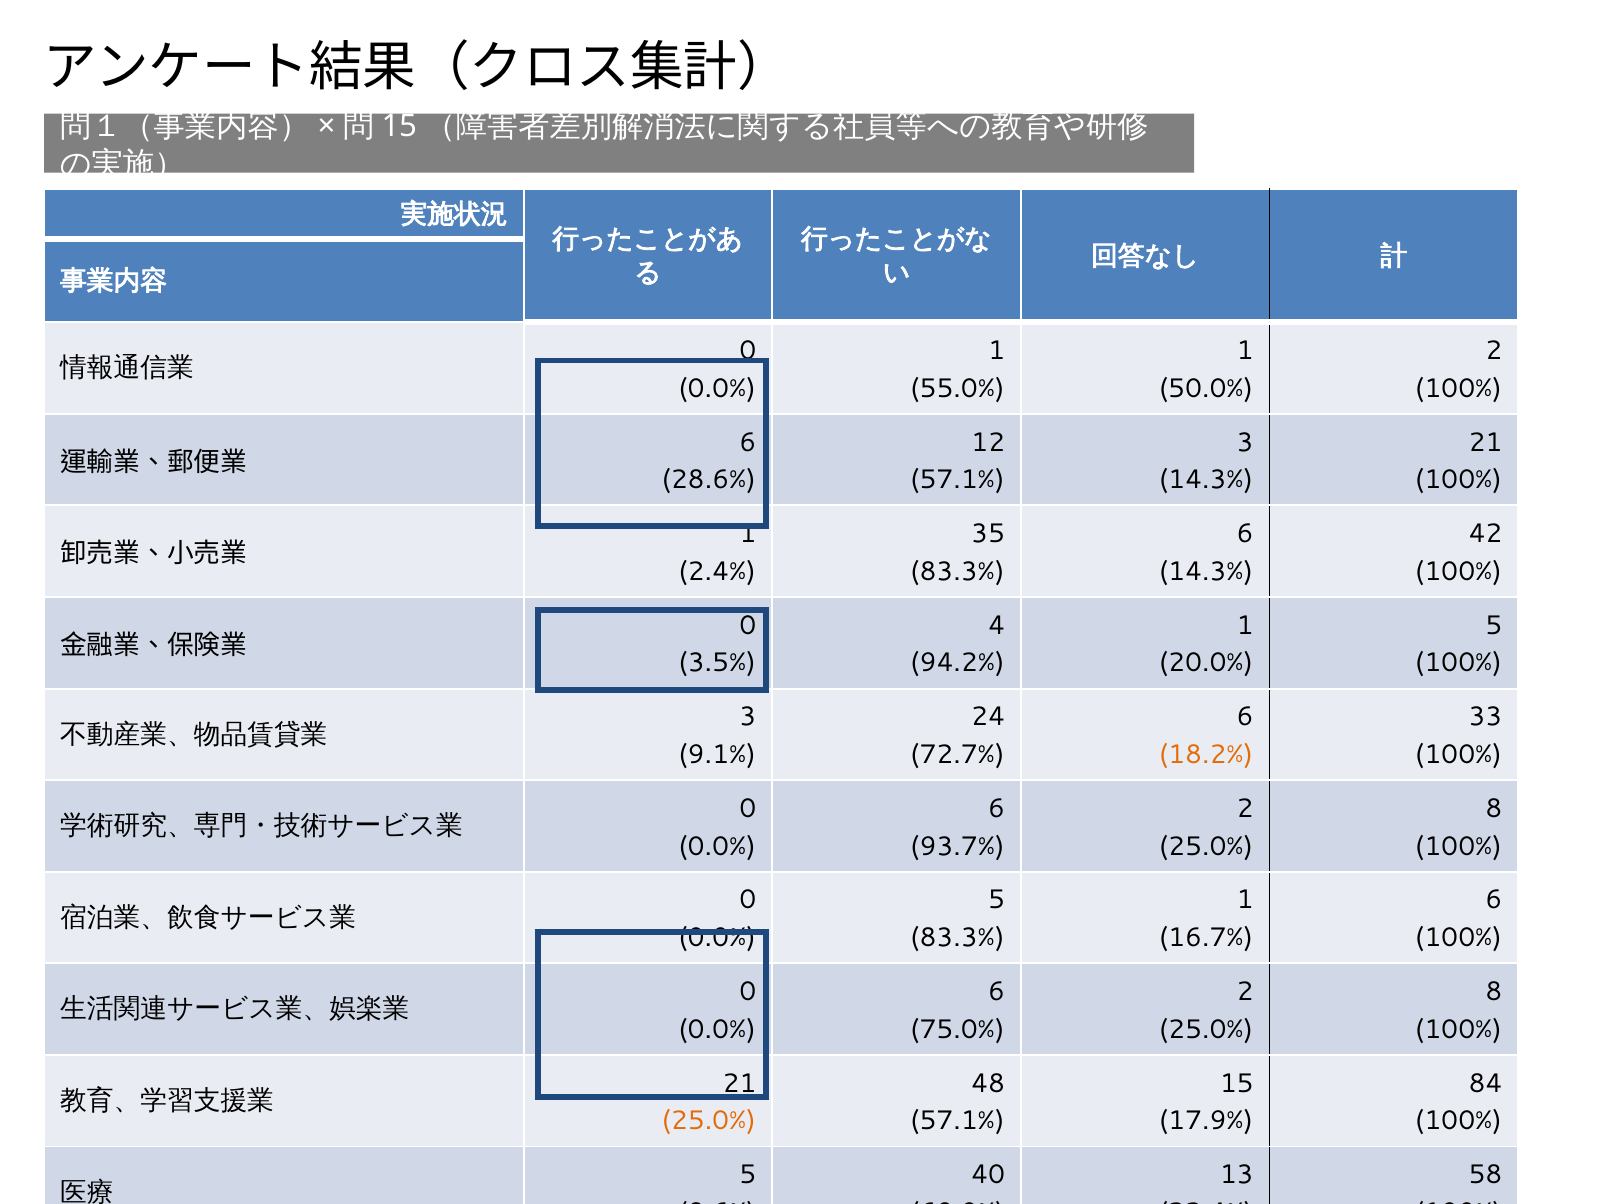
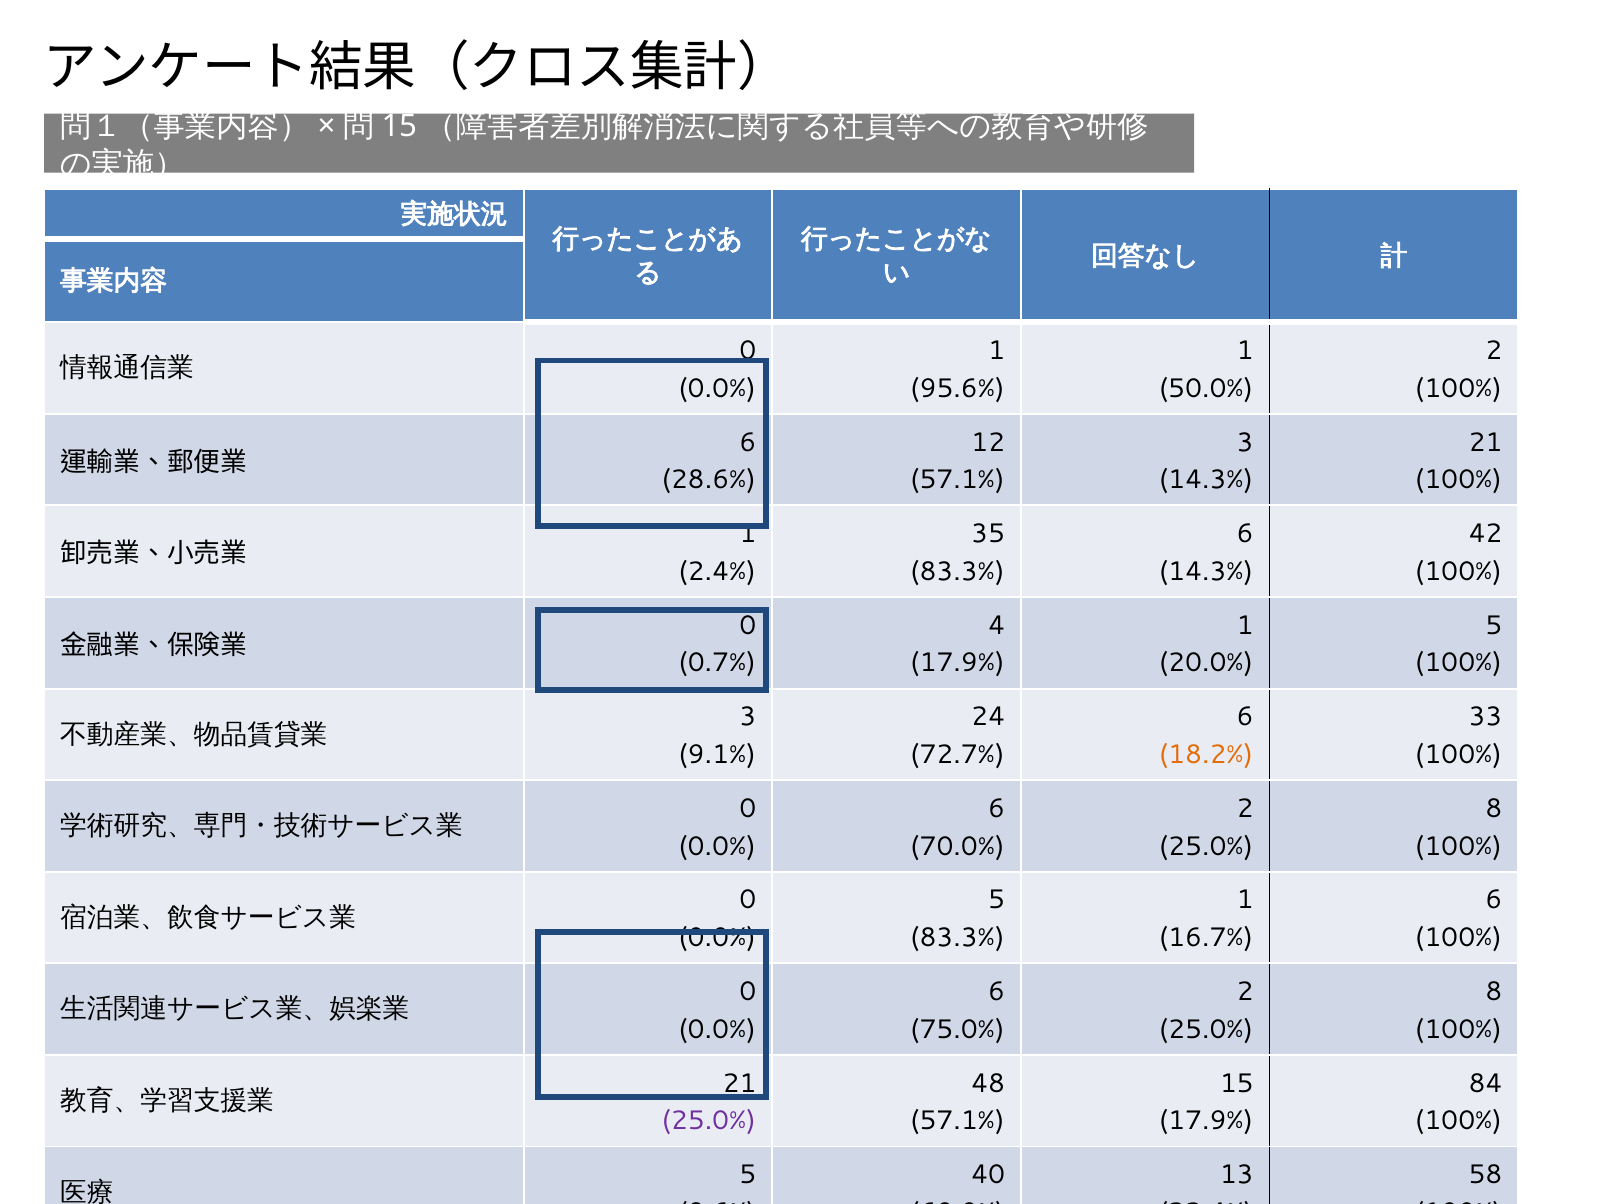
55.0%: 55.0% -> 95.6% (957, 388)
3.5%: 3.5% -> 0.7% (717, 663)
94.2%: 94.2% -> 17.9% (957, 663)
93.7%: 93.7% -> 70.0% (957, 846)
25.0% colour: orange -> purple (709, 1121)
